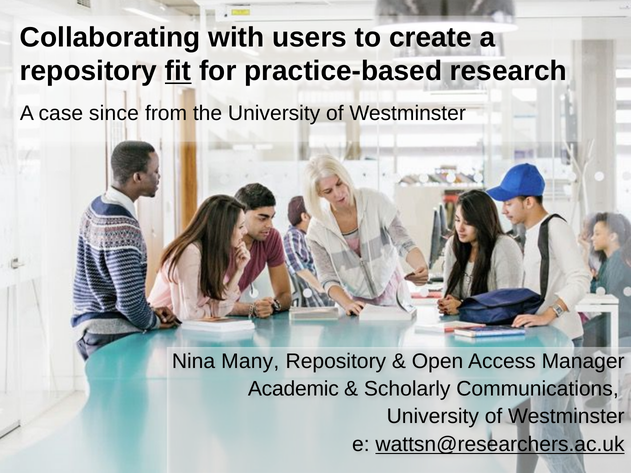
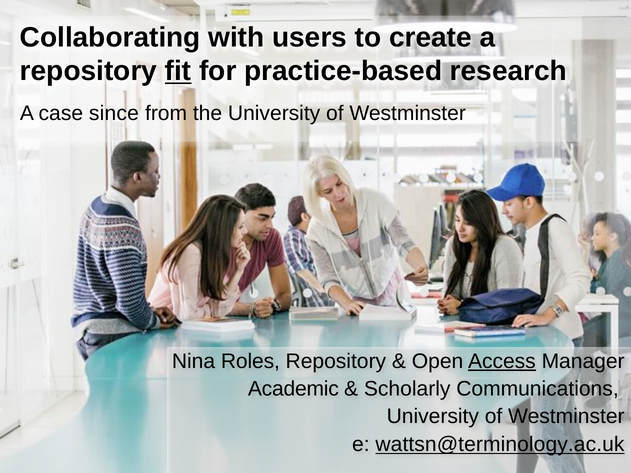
Many: Many -> Roles (250, 361)
Access underline: none -> present (502, 361)
wattsn@researchers.ac.uk: wattsn@researchers.ac.uk -> wattsn@terminology.ac.uk (500, 444)
